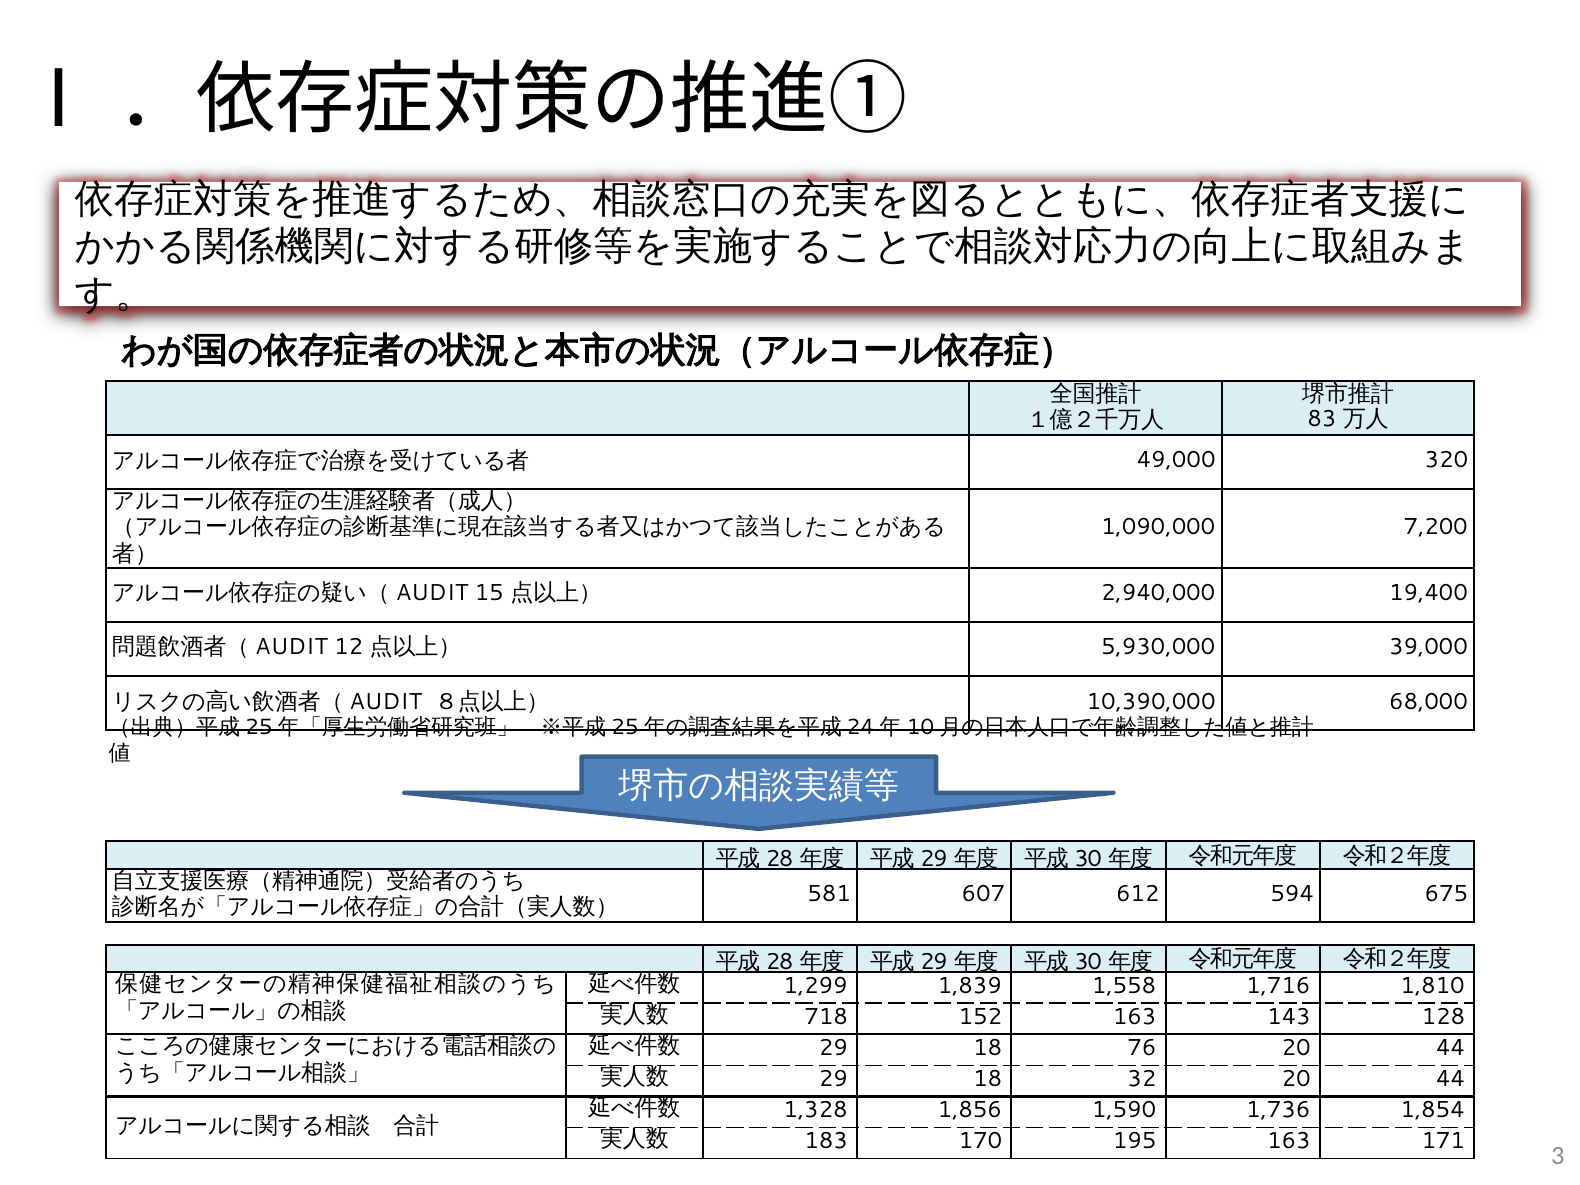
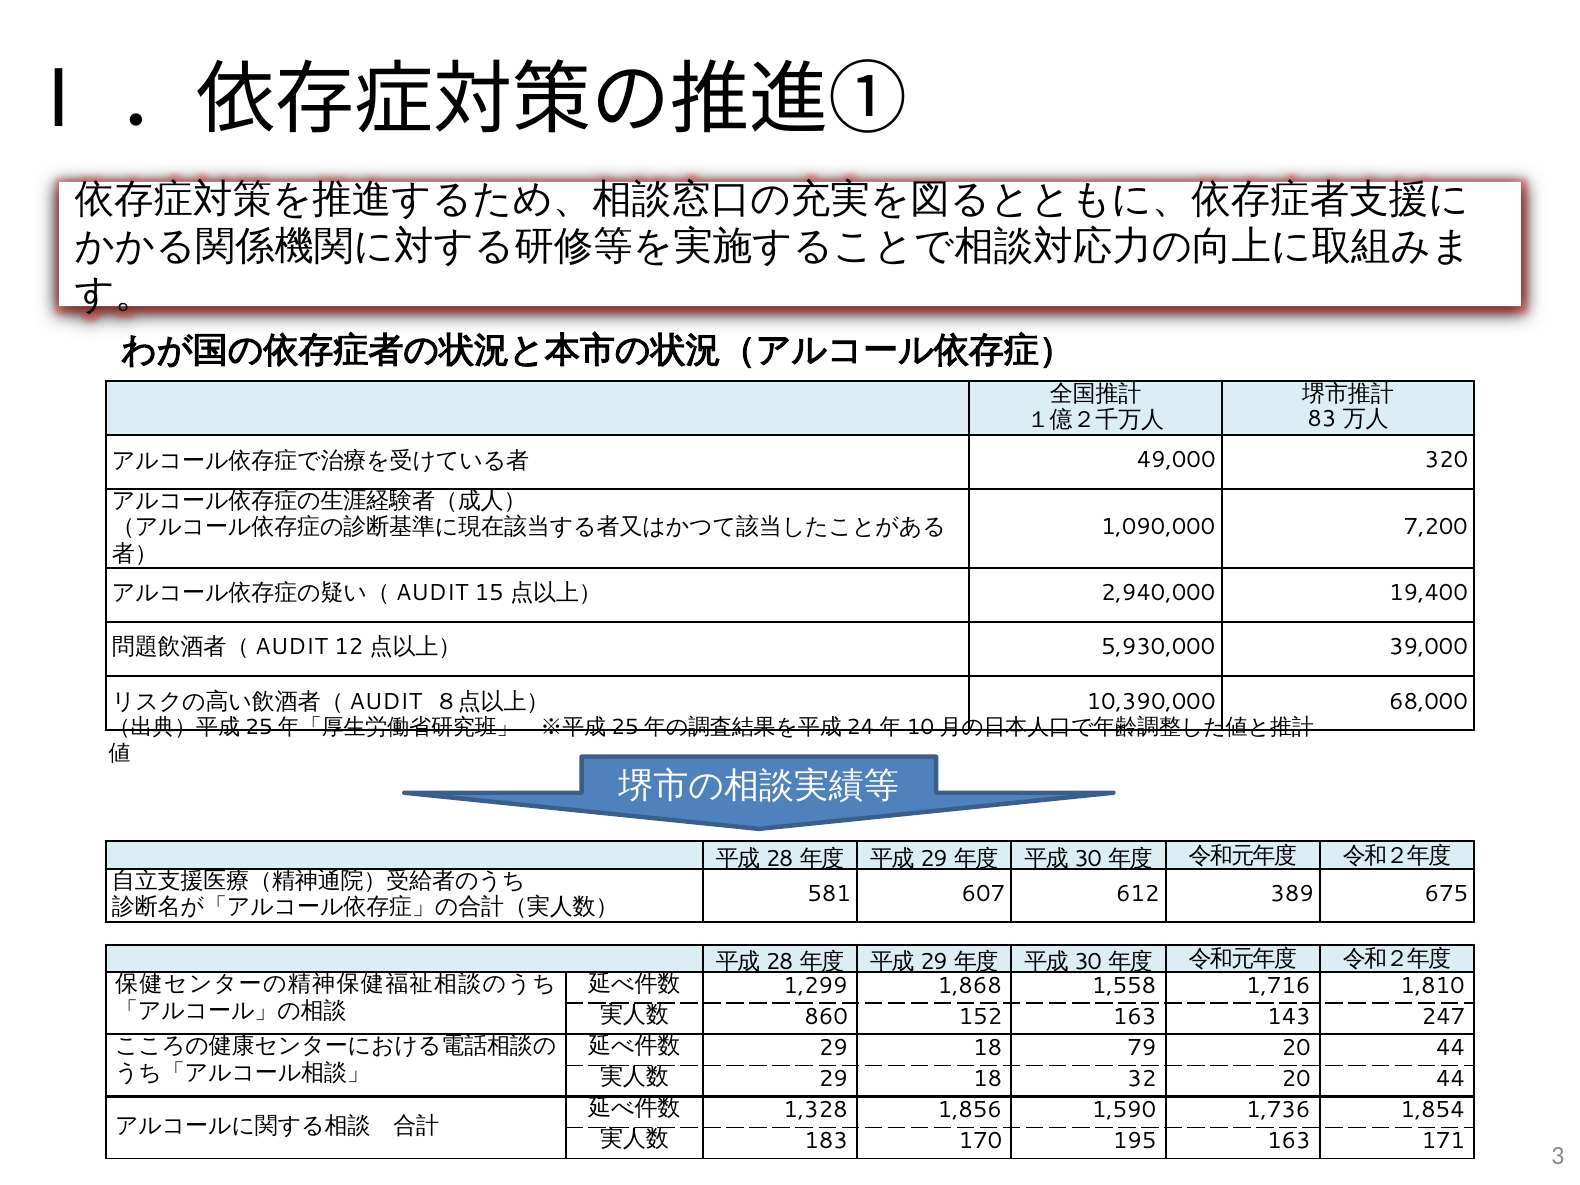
594: 594 -> 389 (1292, 894)
1,839: 1,839 -> 1,868 (970, 986)
718: 718 -> 860 (826, 1017)
128: 128 -> 247 (1443, 1017)
76: 76 -> 79 (1142, 1048)
